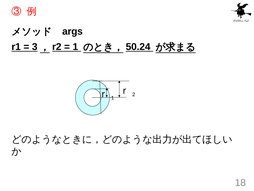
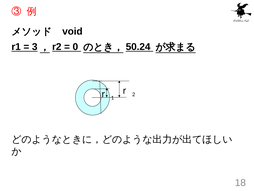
args: args -> void (72, 31)
1: 1 -> 0 (75, 47)
